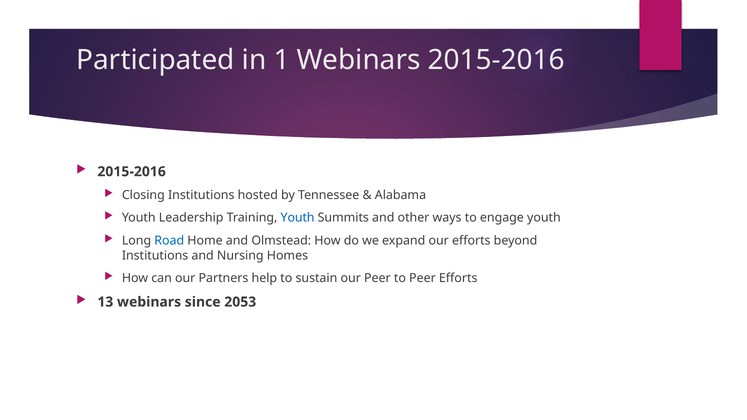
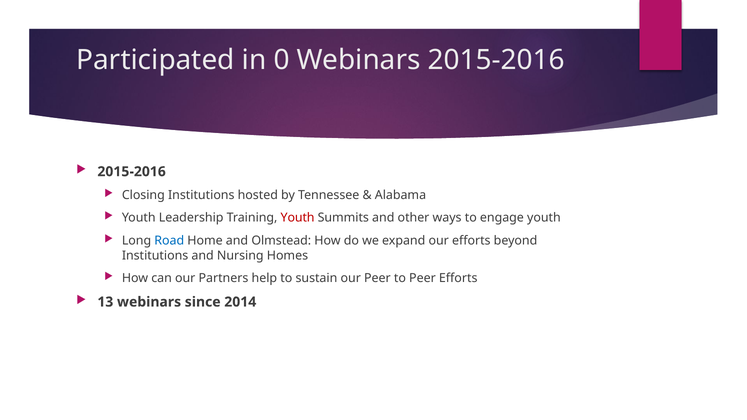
1: 1 -> 0 (282, 60)
Youth colour: blue -> red (298, 218)
2053: 2053 -> 2014 (240, 302)
